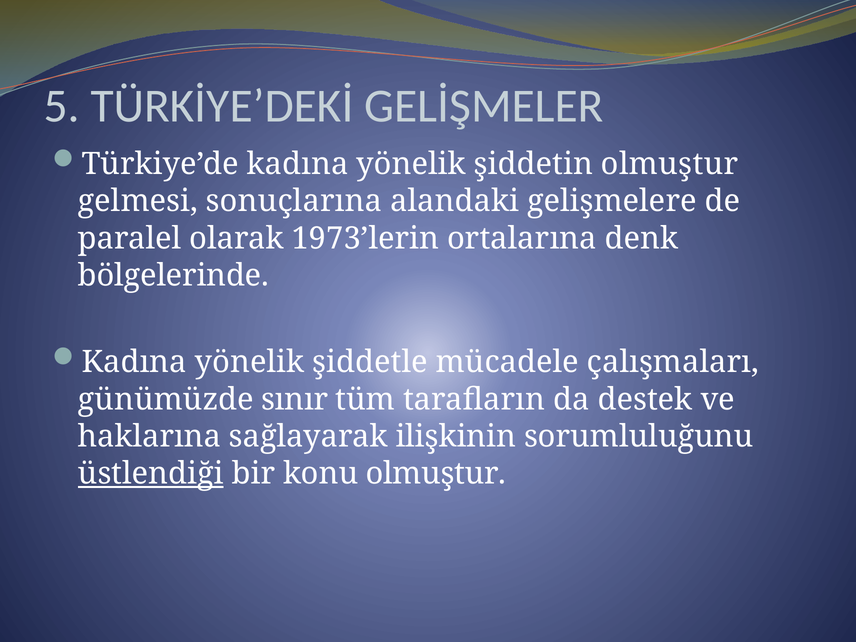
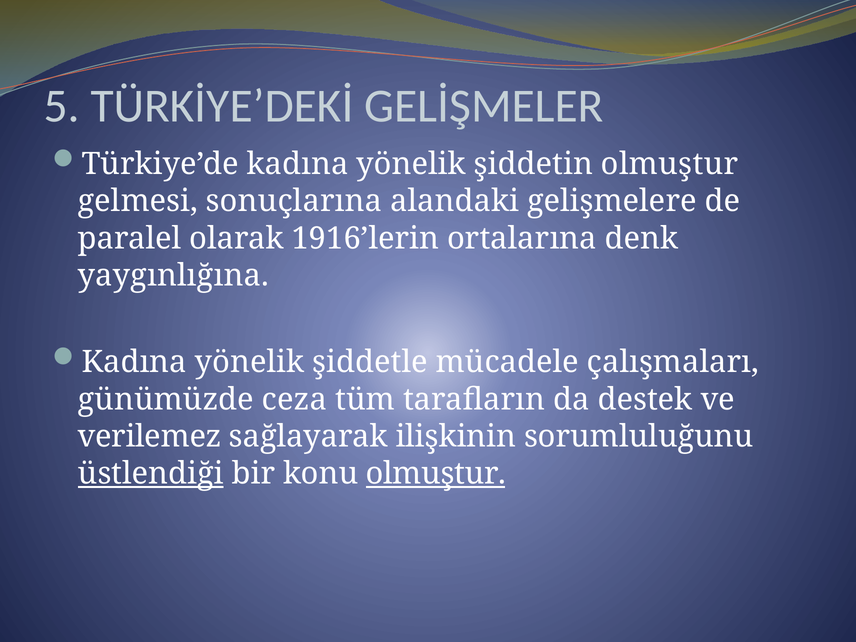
1973’lerin: 1973’lerin -> 1916’lerin (365, 238)
bölgelerinde: bölgelerinde -> yaygınlığına (173, 275)
sınır: sınır -> ceza (294, 399)
haklarına: haklarına -> verilemez (150, 437)
olmuştur underline: none -> present (436, 474)
